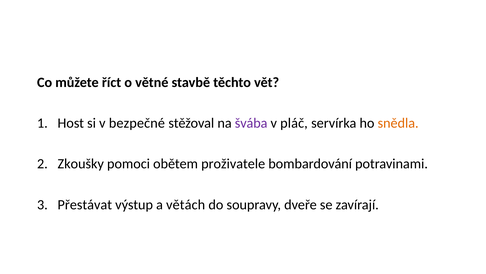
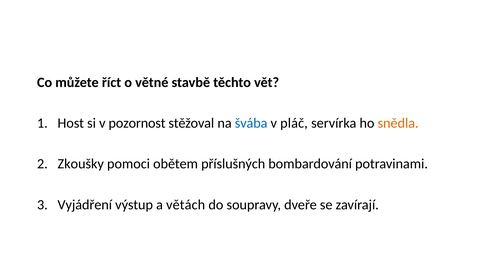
bezpečné: bezpečné -> pozornost (137, 123)
švába colour: purple -> blue (251, 123)
proživatele: proživatele -> příslušných (233, 164)
Přestávat: Přestávat -> Vyjádření (85, 204)
